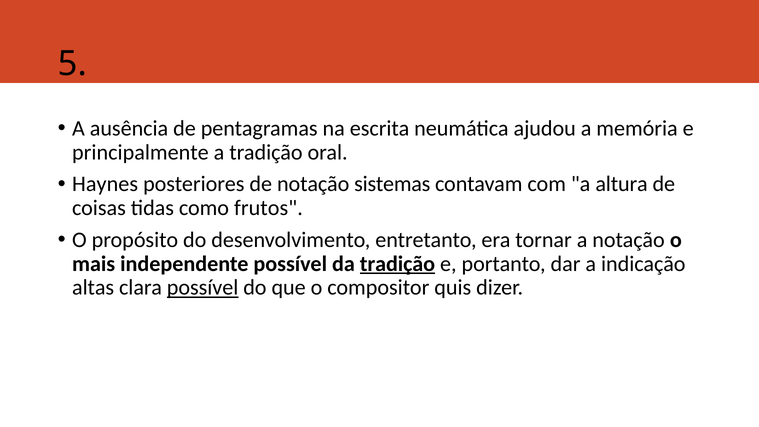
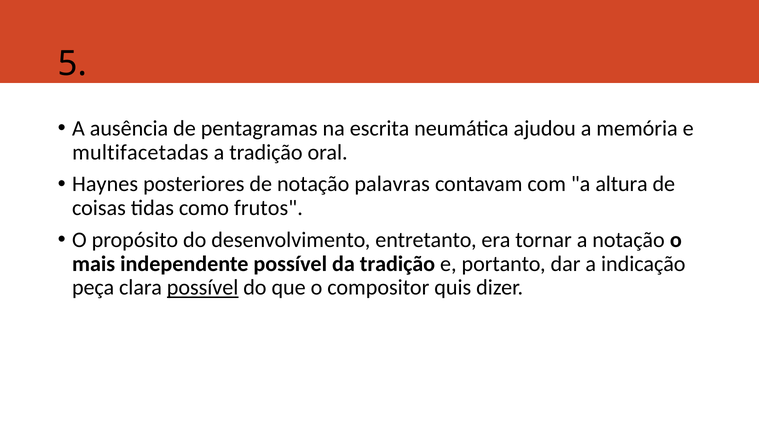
principalmente: principalmente -> multifacetadas (140, 152)
sistemas: sistemas -> palavras (392, 184)
tradição underline: present -> none (397, 264)
altas: altas -> peça (93, 288)
